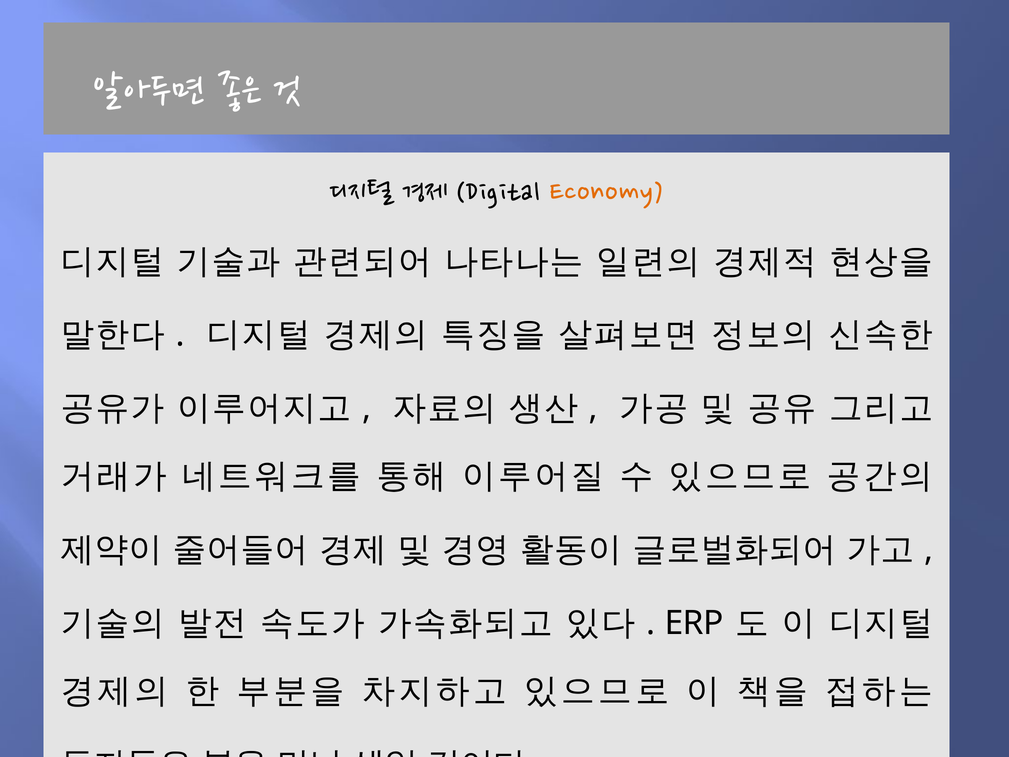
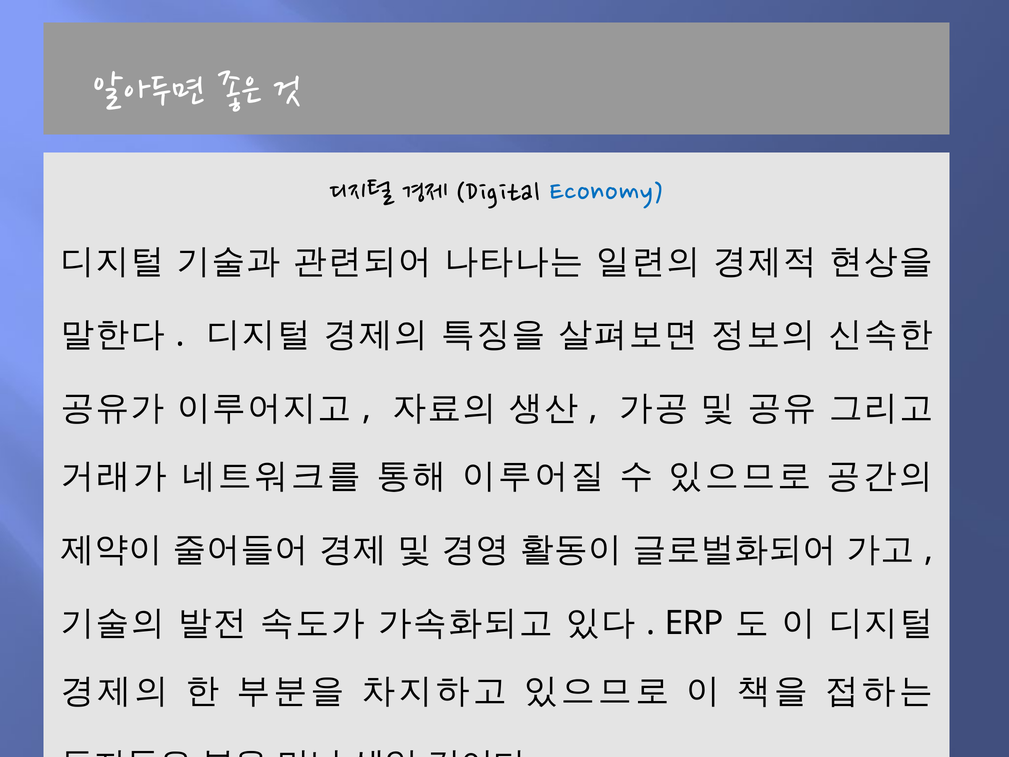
Economy colour: orange -> blue (607, 192)
